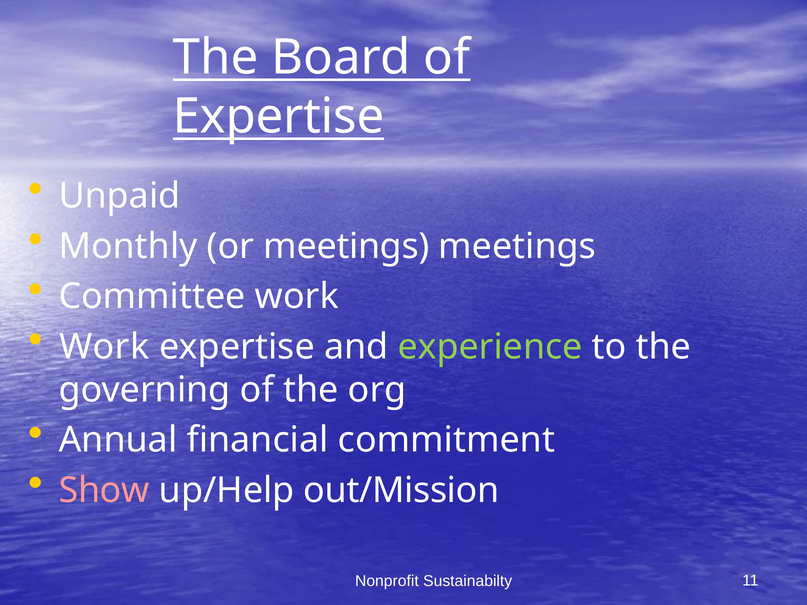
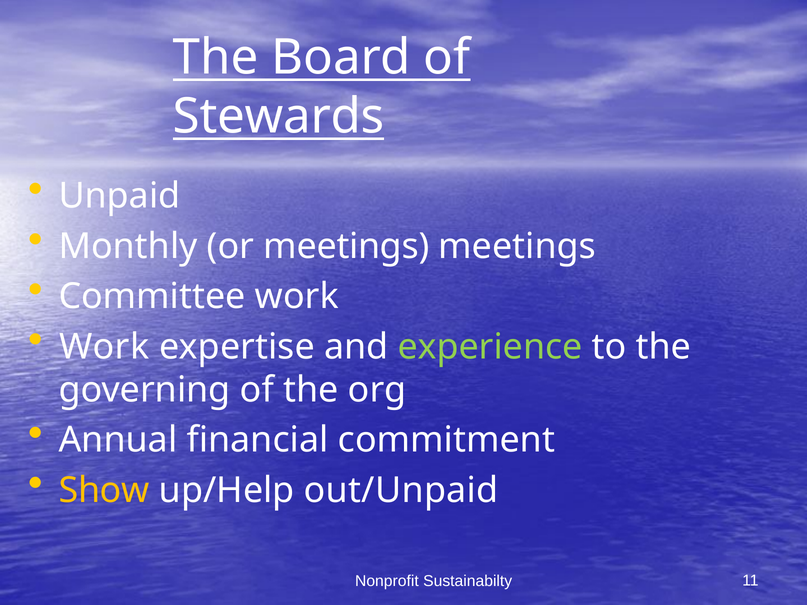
Expertise: Expertise -> Stewards (279, 117)
Show colour: pink -> yellow (104, 490)
out/Mission: out/Mission -> out/Unpaid (401, 490)
